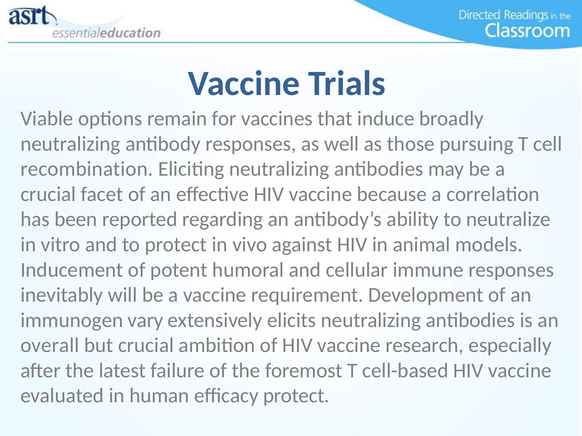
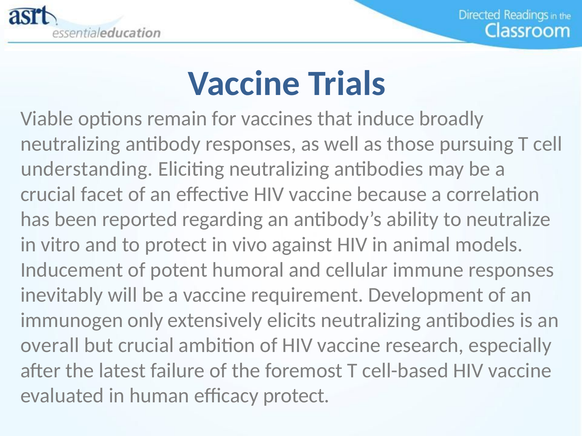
recombination: recombination -> understanding (87, 169)
vary: vary -> only (146, 320)
